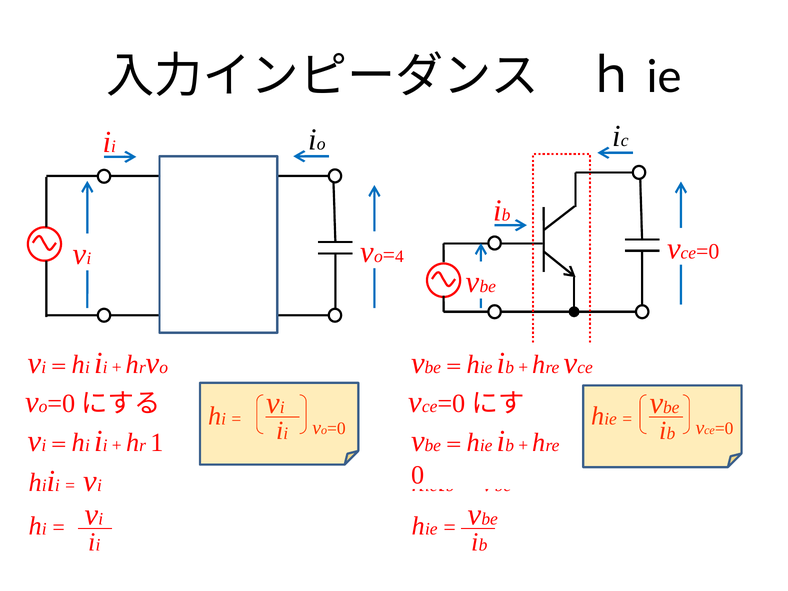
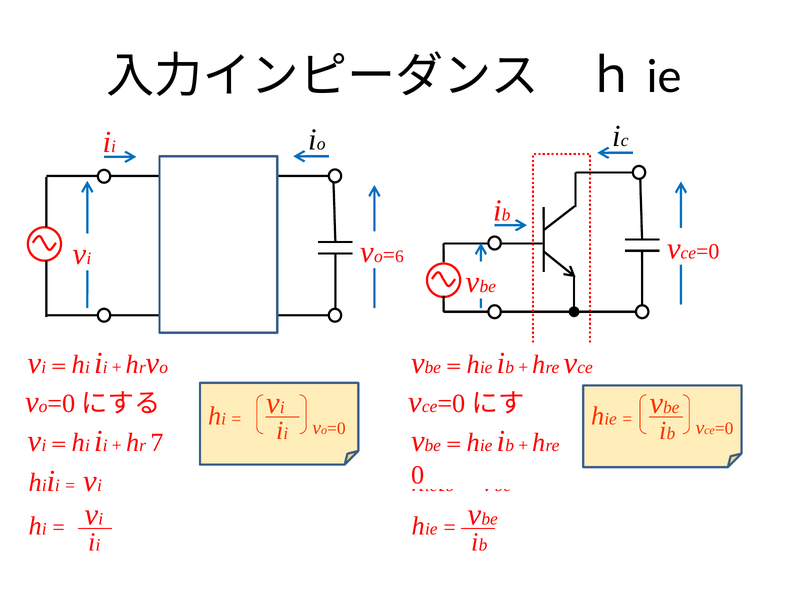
4: 4 -> 6 (399, 256)
1: 1 -> 7 (157, 443)
